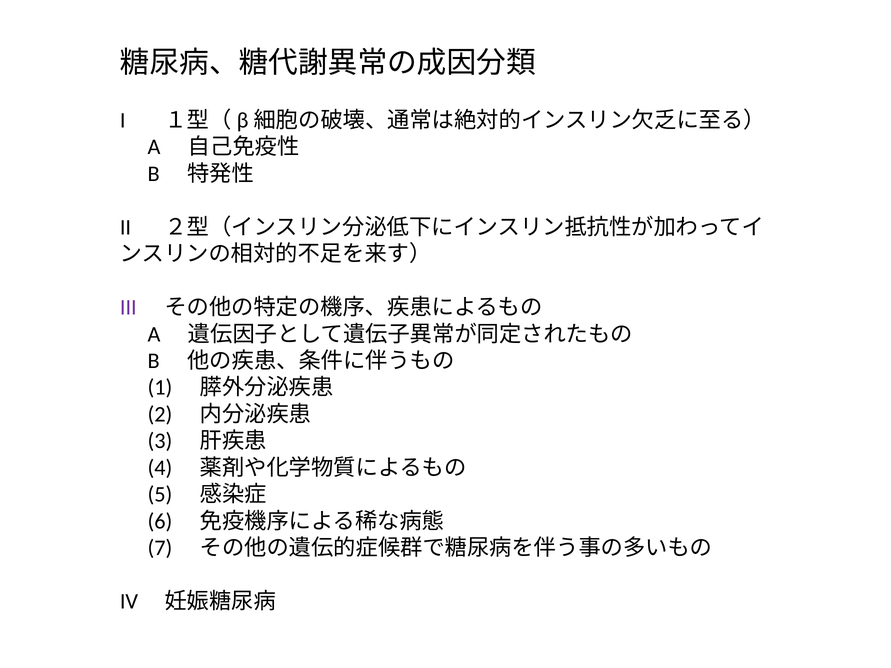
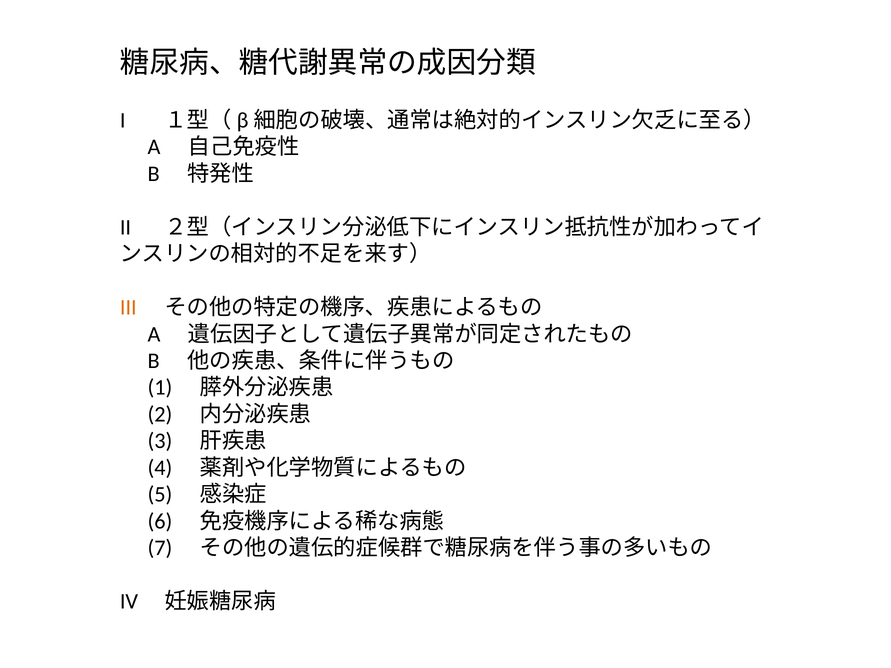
III colour: purple -> orange (128, 308)
